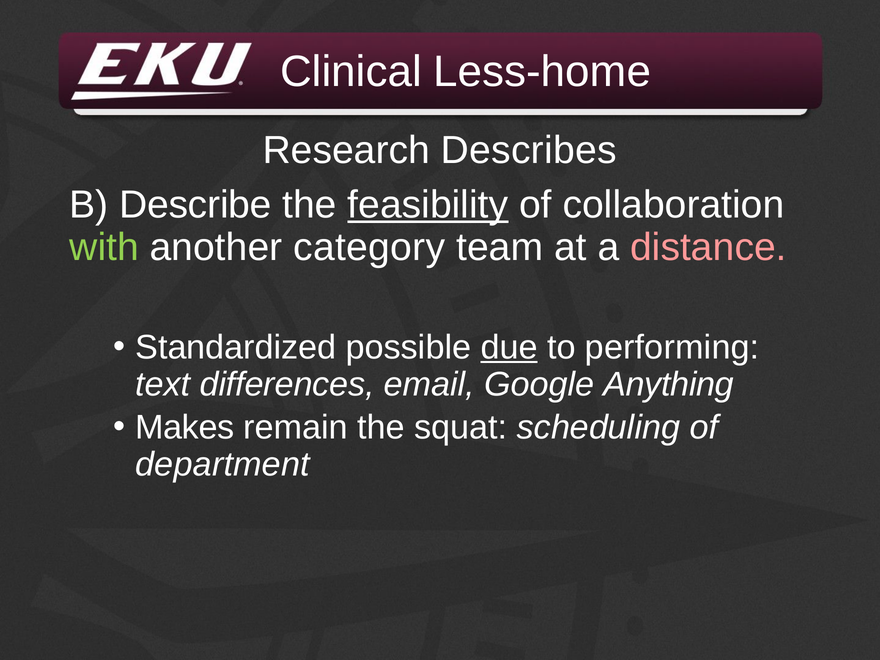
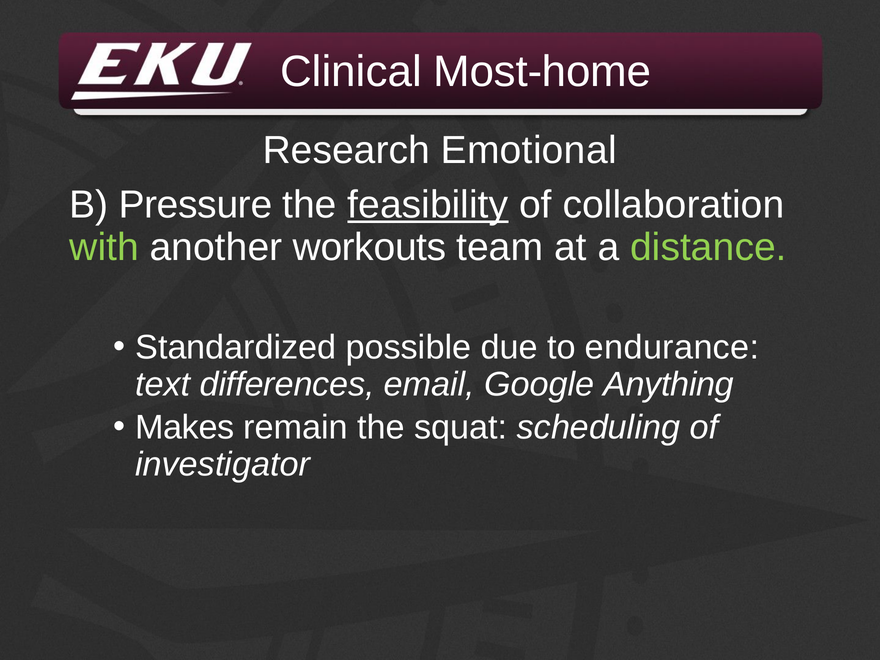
Less-home: Less-home -> Most-home (542, 72)
Describes: Describes -> Emotional (529, 150)
Describe: Describe -> Pressure (195, 205)
category: category -> workouts (370, 247)
distance colour: pink -> light green (708, 247)
due underline: present -> none (509, 347)
performing: performing -> endurance (672, 347)
department: department -> investigator (223, 464)
